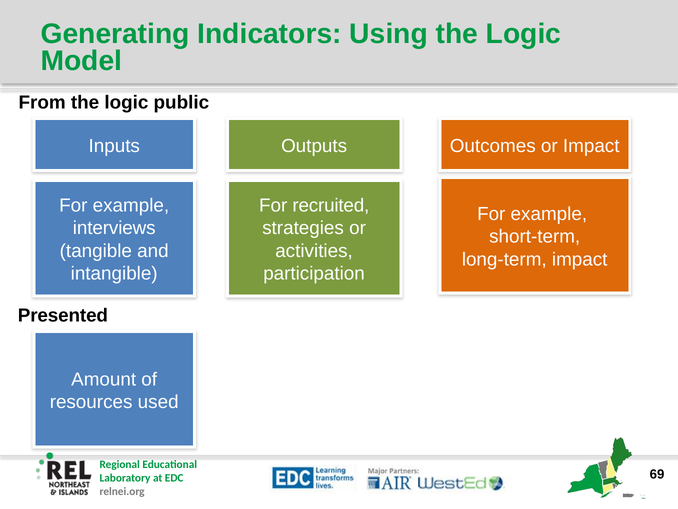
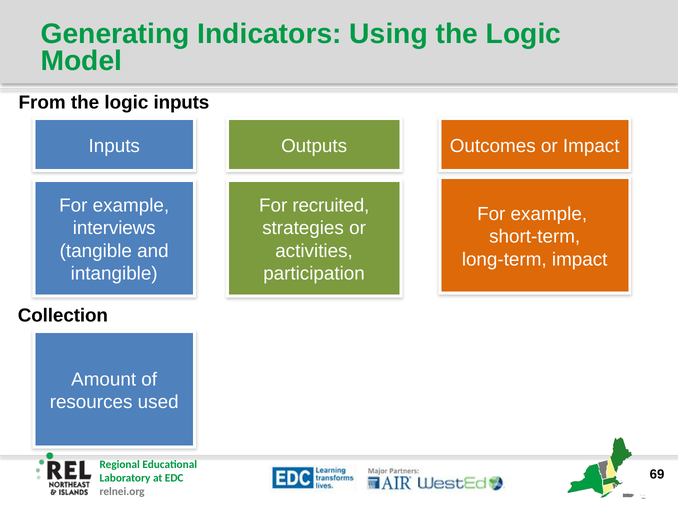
logic public: public -> inputs (181, 102)
Presented: Presented -> Collection (63, 315)
